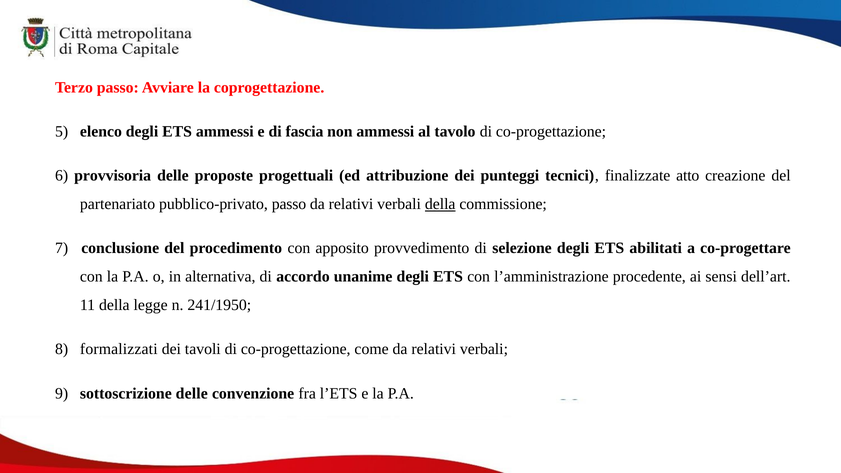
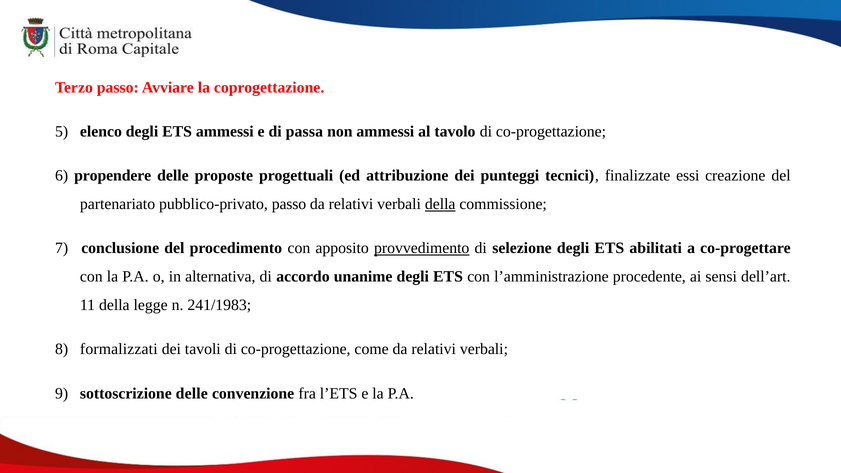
fascia: fascia -> passa (304, 132)
provvisoria: provvisoria -> propendere (113, 176)
atto: atto -> essi (688, 176)
provvedimento underline: none -> present (422, 248)
241/1950: 241/1950 -> 241/1983 (219, 305)
